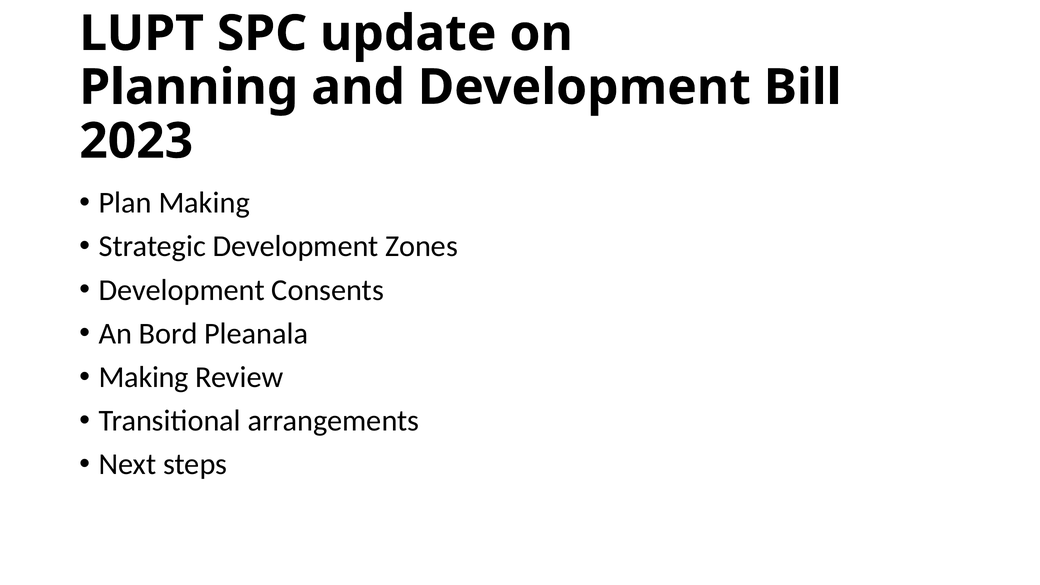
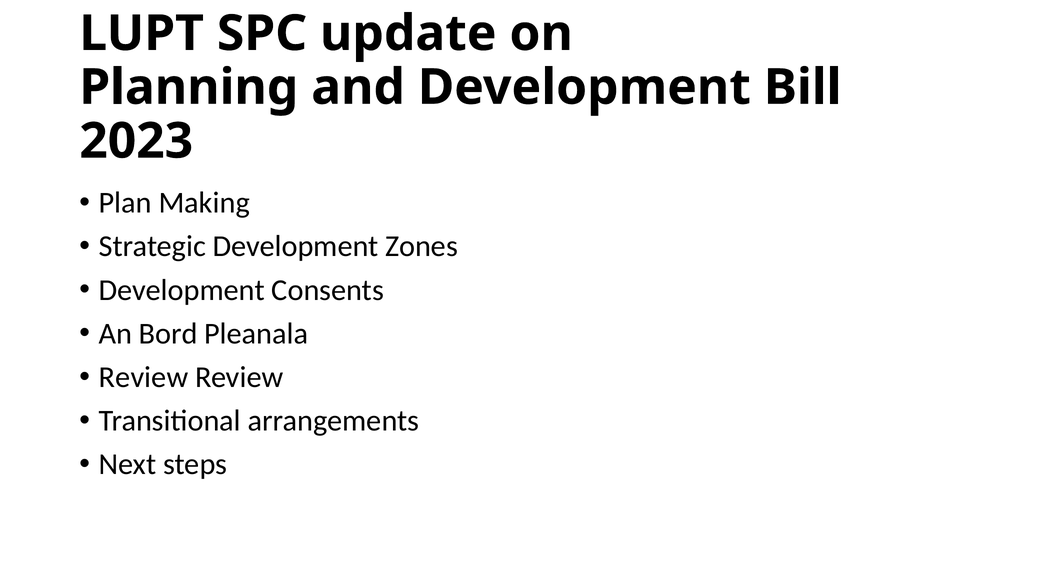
Making: Making -> Review (144, 377)
